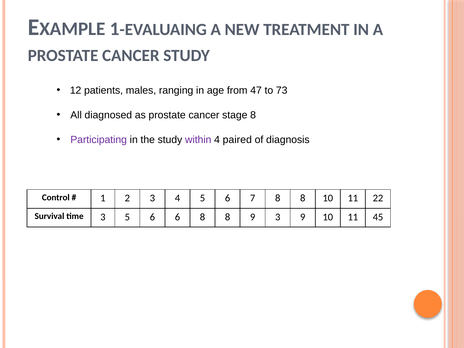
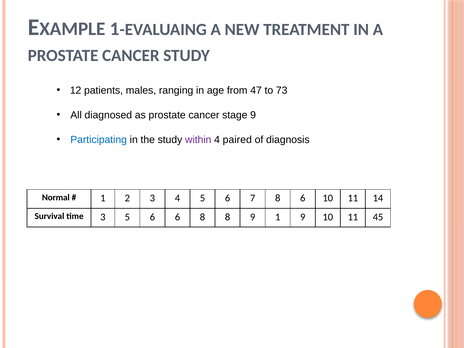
stage 8: 8 -> 9 (253, 115)
Participating colour: purple -> blue (99, 140)
Control: Control -> Normal (56, 197)
7 8 8: 8 -> 6 (303, 198)
22: 22 -> 14 (378, 198)
9 3: 3 -> 1 (278, 217)
